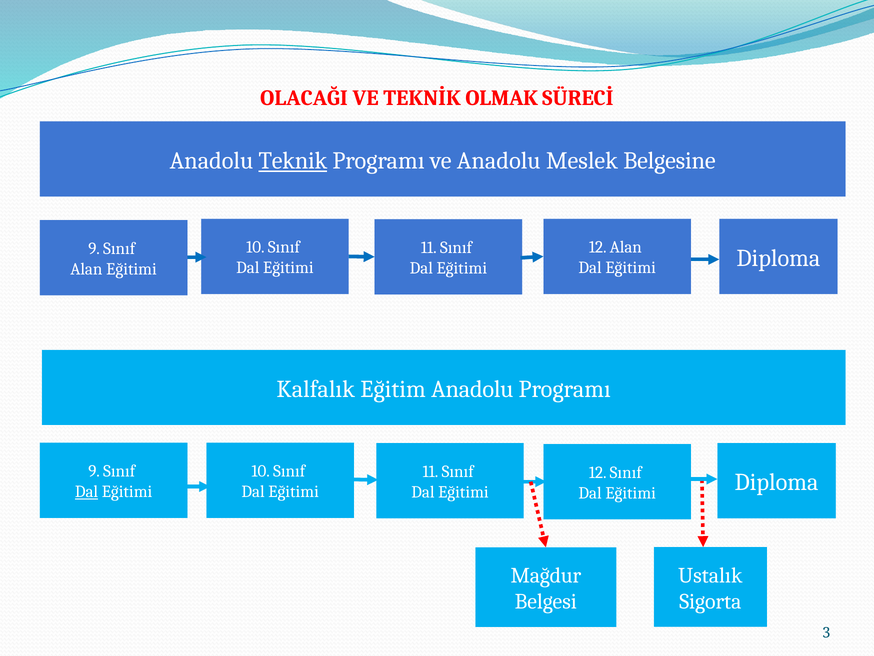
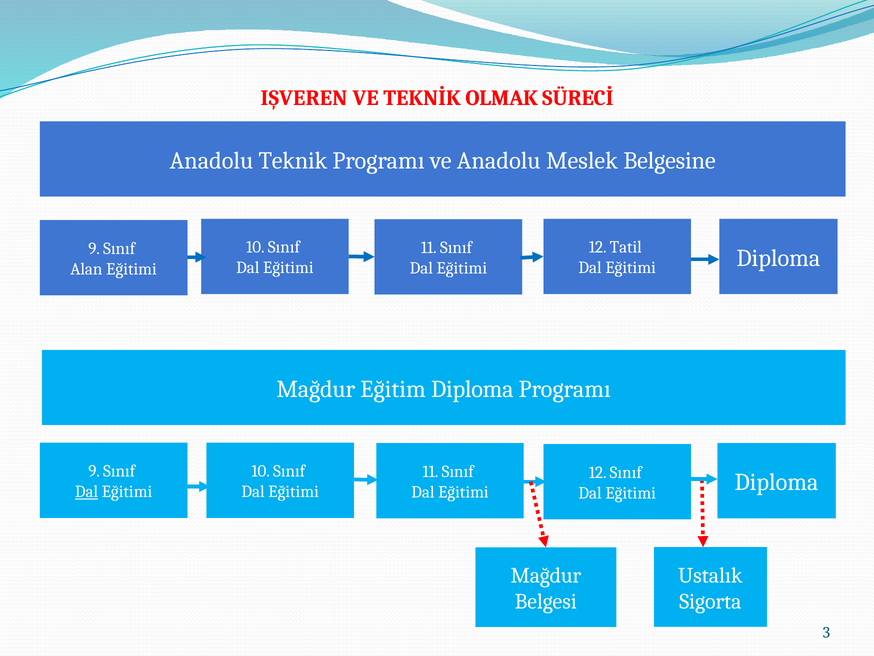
OLACAĞI: OLACAĞI -> IŞVEREN (304, 98)
Teknik underline: present -> none (293, 161)
12 Alan: Alan -> Tatil (626, 247)
Kalfalık: Kalfalık -> Mağdur (316, 389)
Eğitim Anadolu: Anadolu -> Diploma (472, 389)
